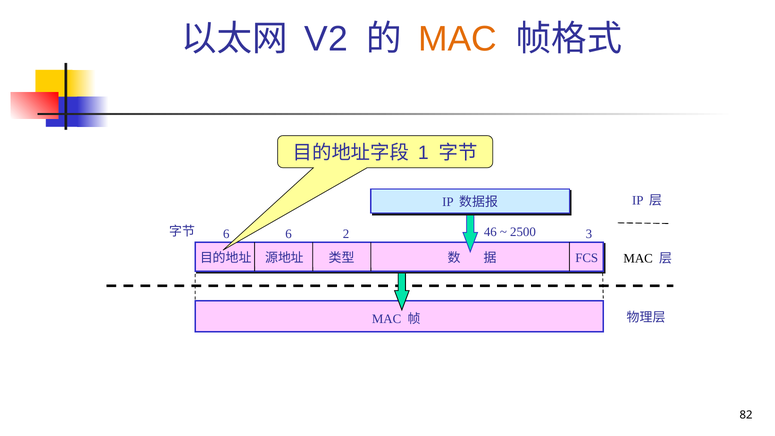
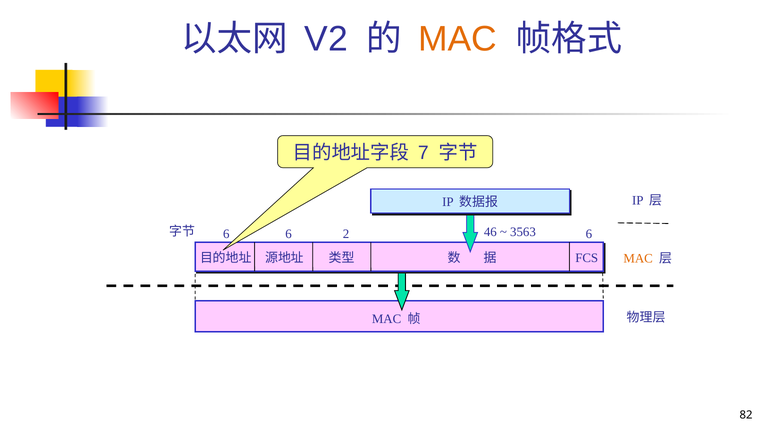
1: 1 -> 7 (423, 153)
2500: 2500 -> 3563 (523, 232)
3: 3 -> 6 (589, 234)
MAC colour: black -> orange (638, 258)
